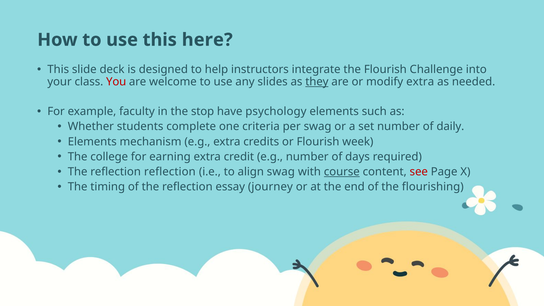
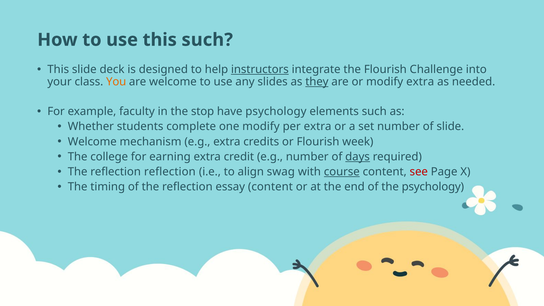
this here: here -> such (207, 40)
instructors underline: none -> present (260, 70)
You colour: red -> orange (116, 82)
one criteria: criteria -> modify (261, 127)
per swag: swag -> extra (318, 127)
of daily: daily -> slide (450, 127)
Elements: Elements -> Welcome (92, 142)
days underline: none -> present (358, 157)
essay journey: journey -> content (270, 187)
the flourishing: flourishing -> psychology (433, 187)
